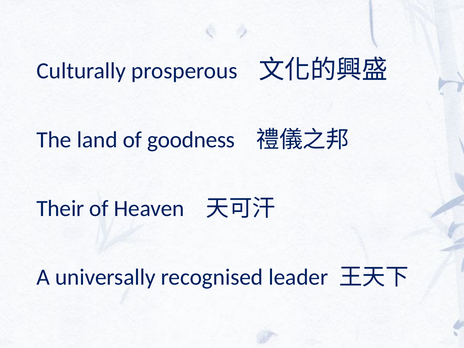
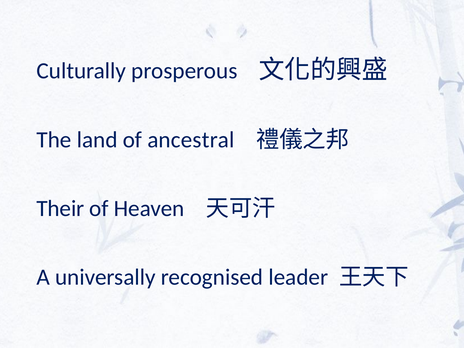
goodness: goodness -> ancestral (191, 140)
